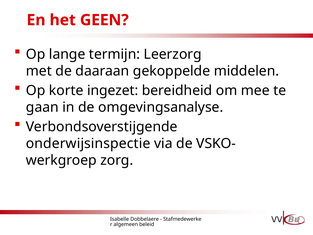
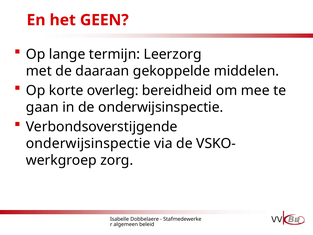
ingezet: ingezet -> overleg (113, 90)
de omgevingsanalyse: omgevingsanalyse -> onderwijsinspectie (161, 107)
